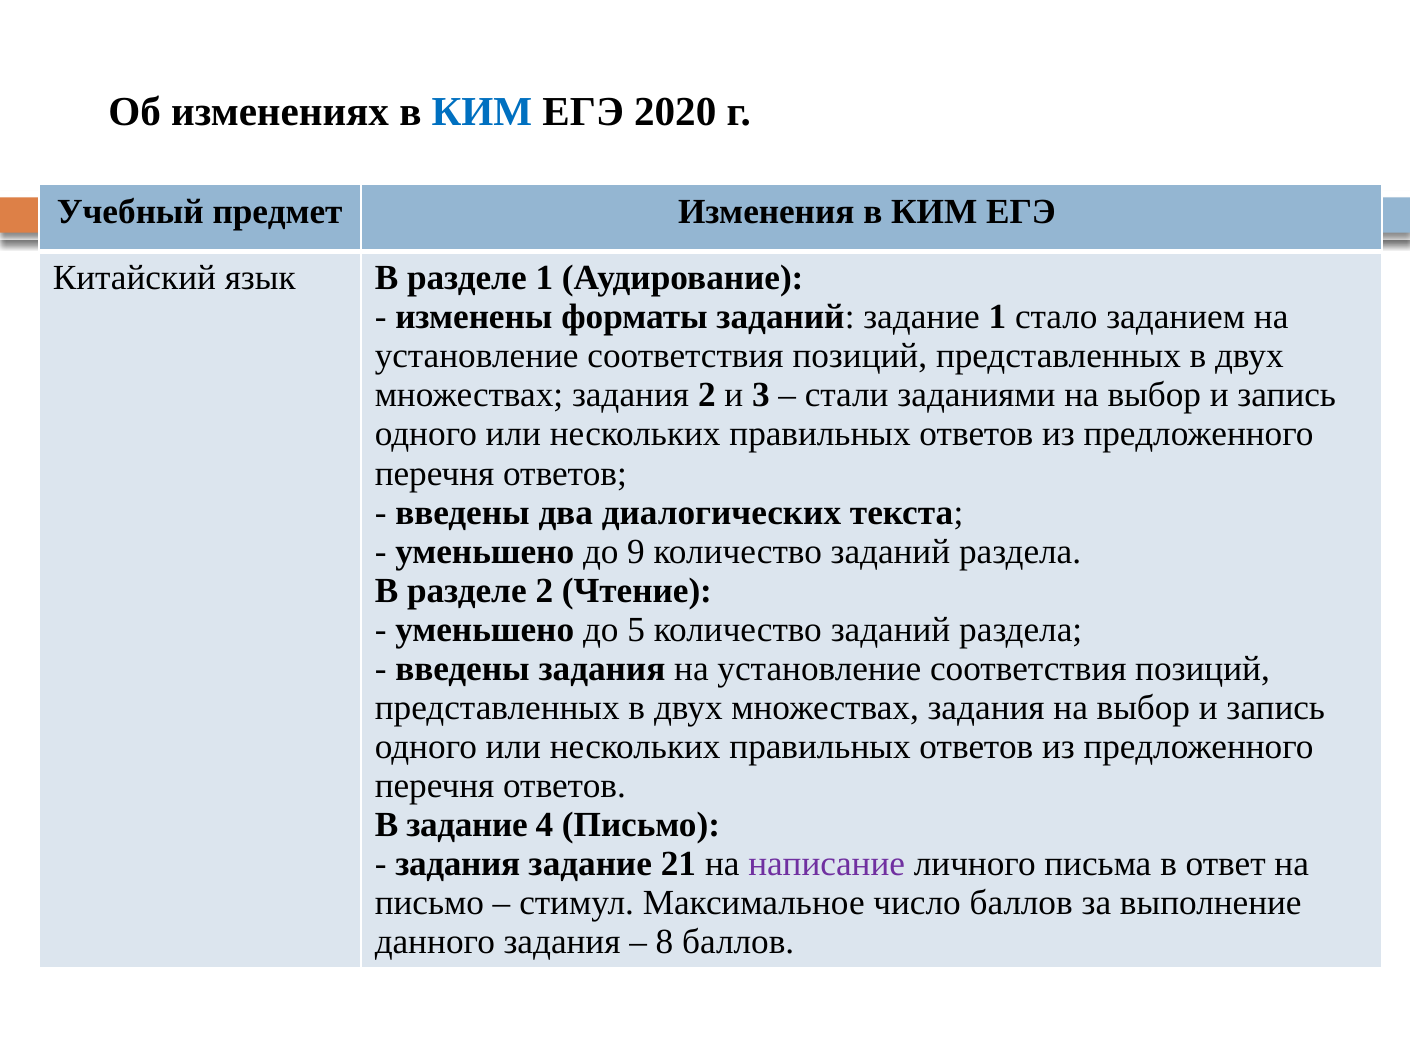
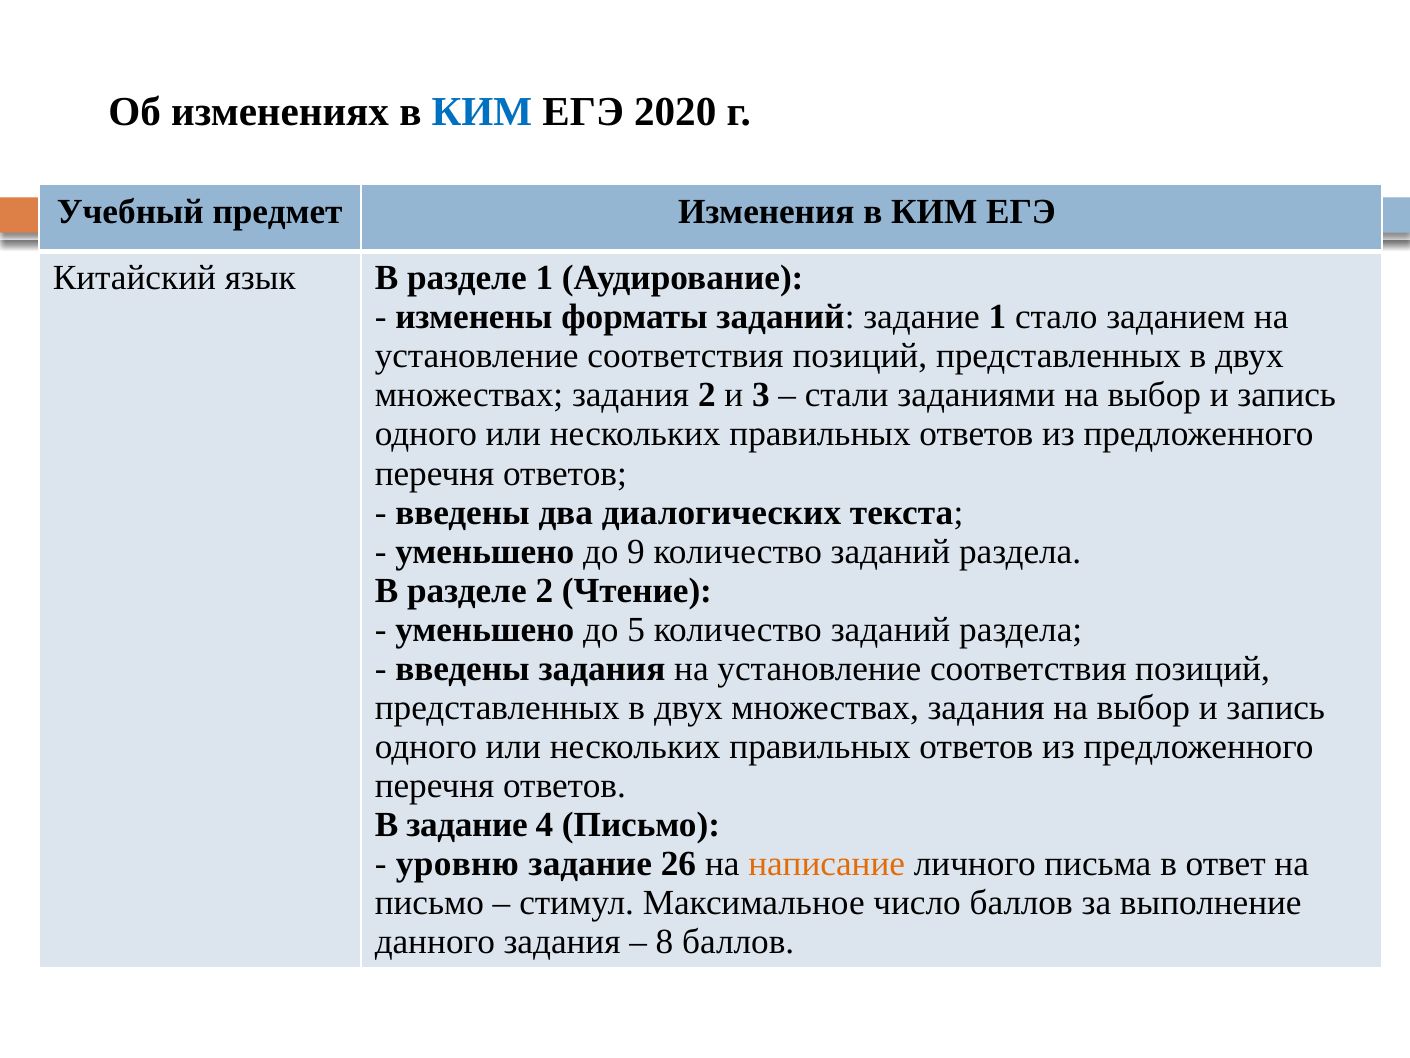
задания: задания -> уровню (457, 863)
21: 21 -> 26 (678, 863)
написание colour: purple -> orange (827, 863)
